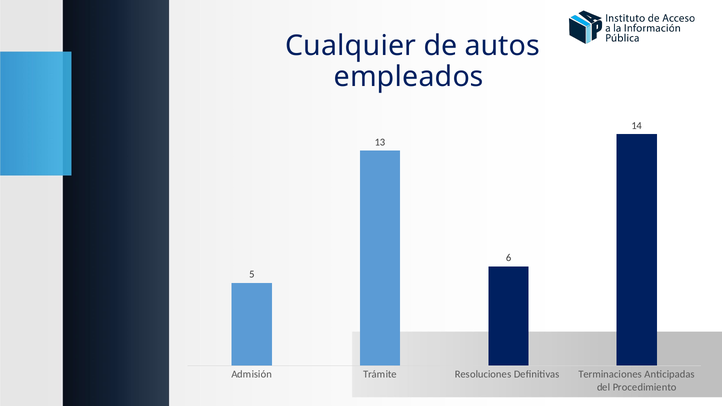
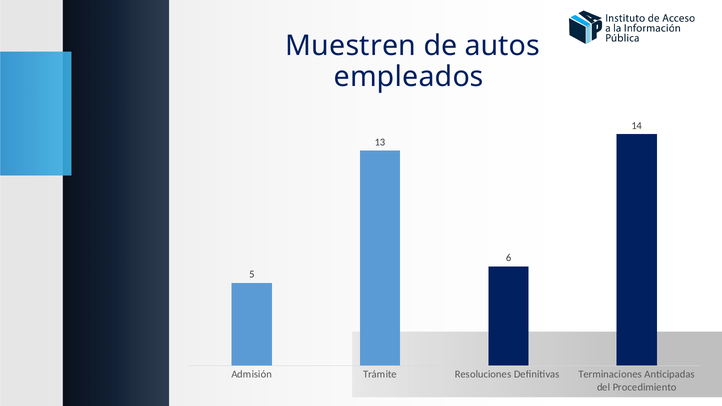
Cualquier: Cualquier -> Muestren (351, 46)
